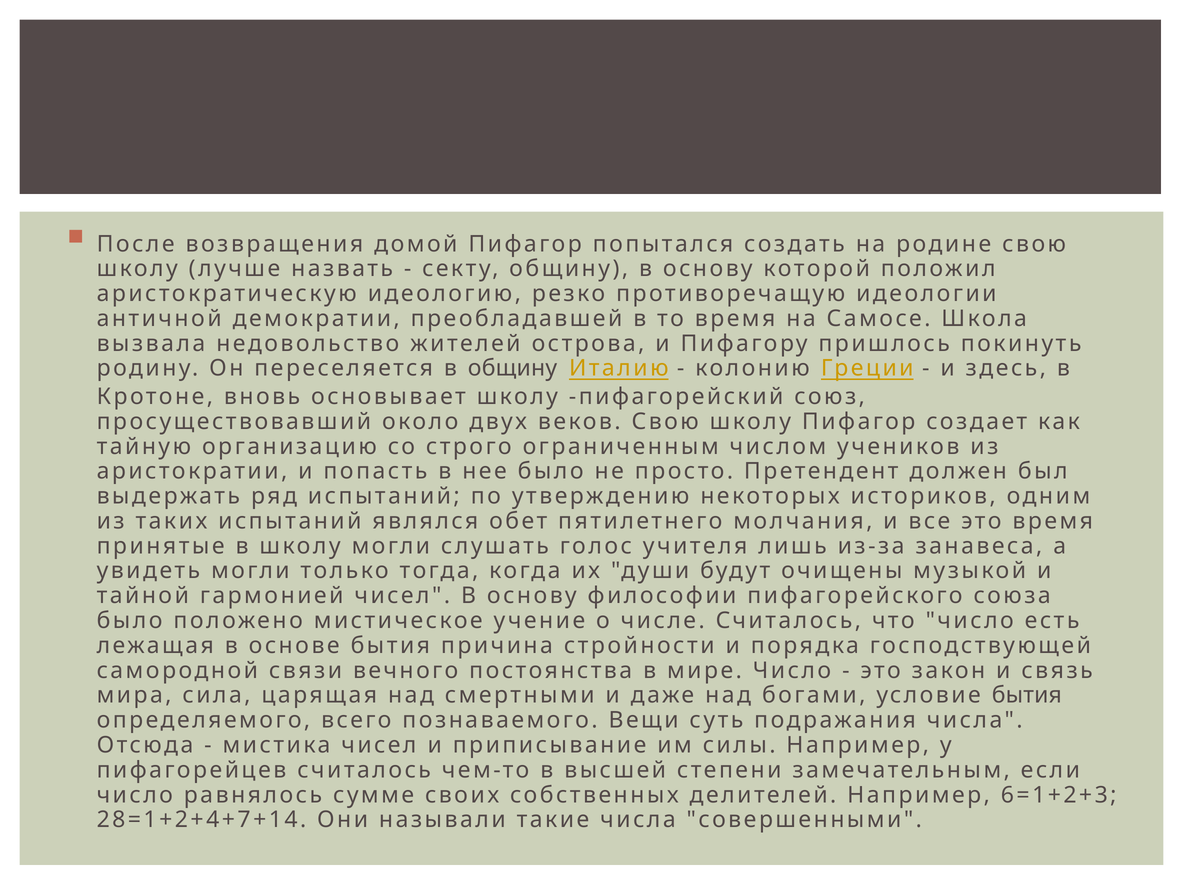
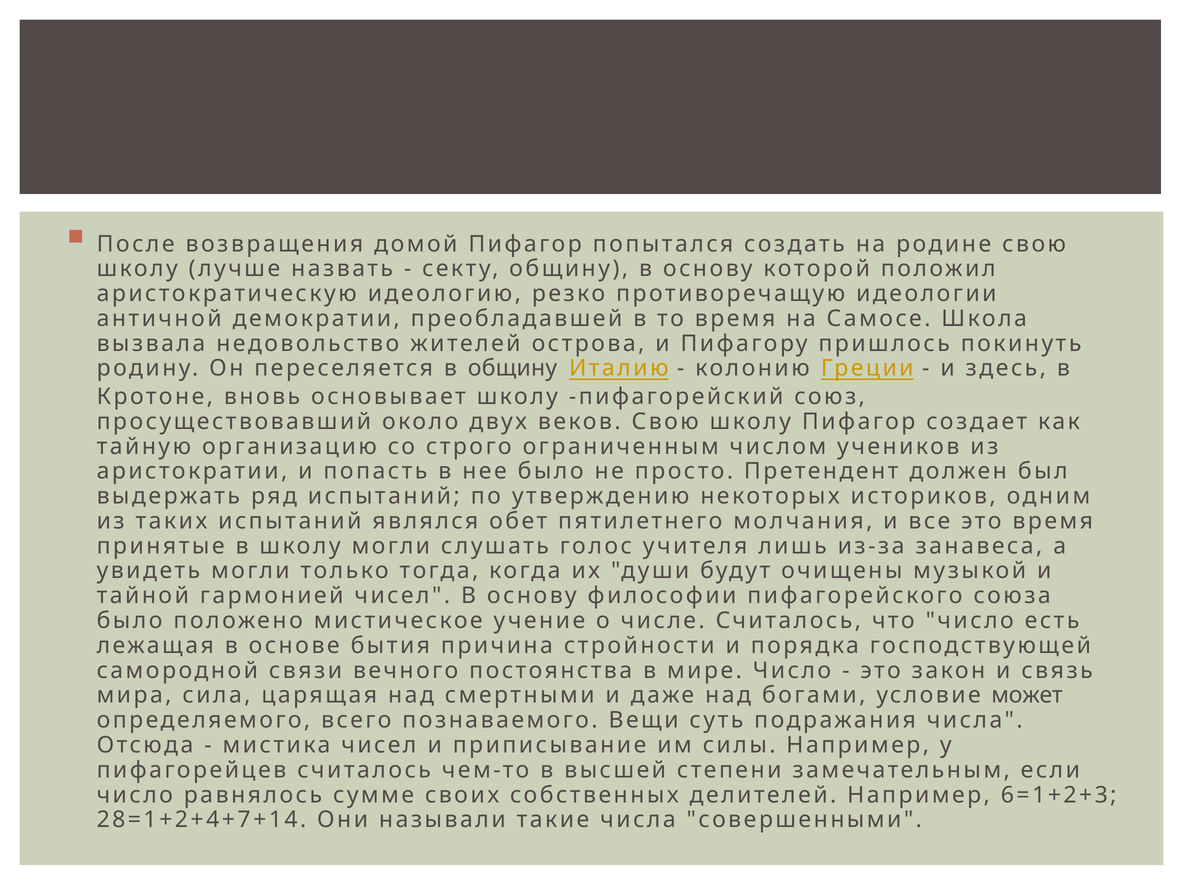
условие бытия: бытия -> может (1027, 695)
